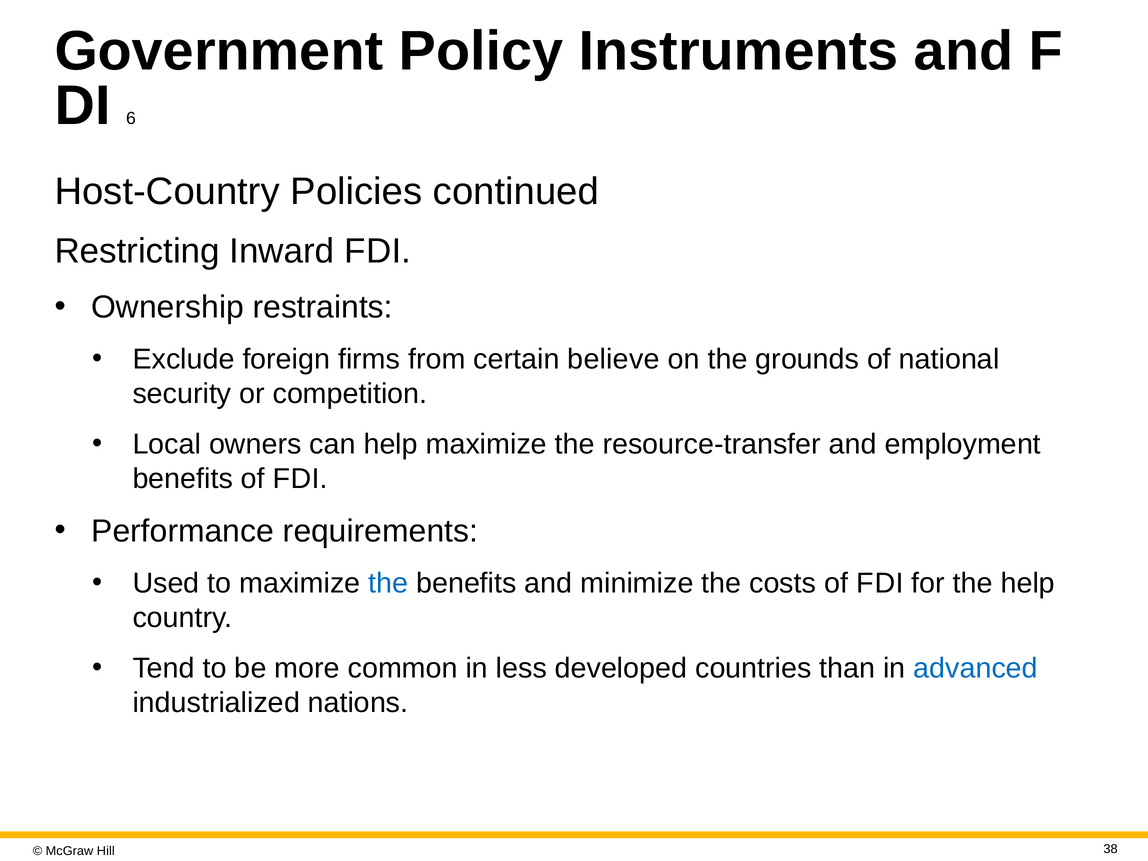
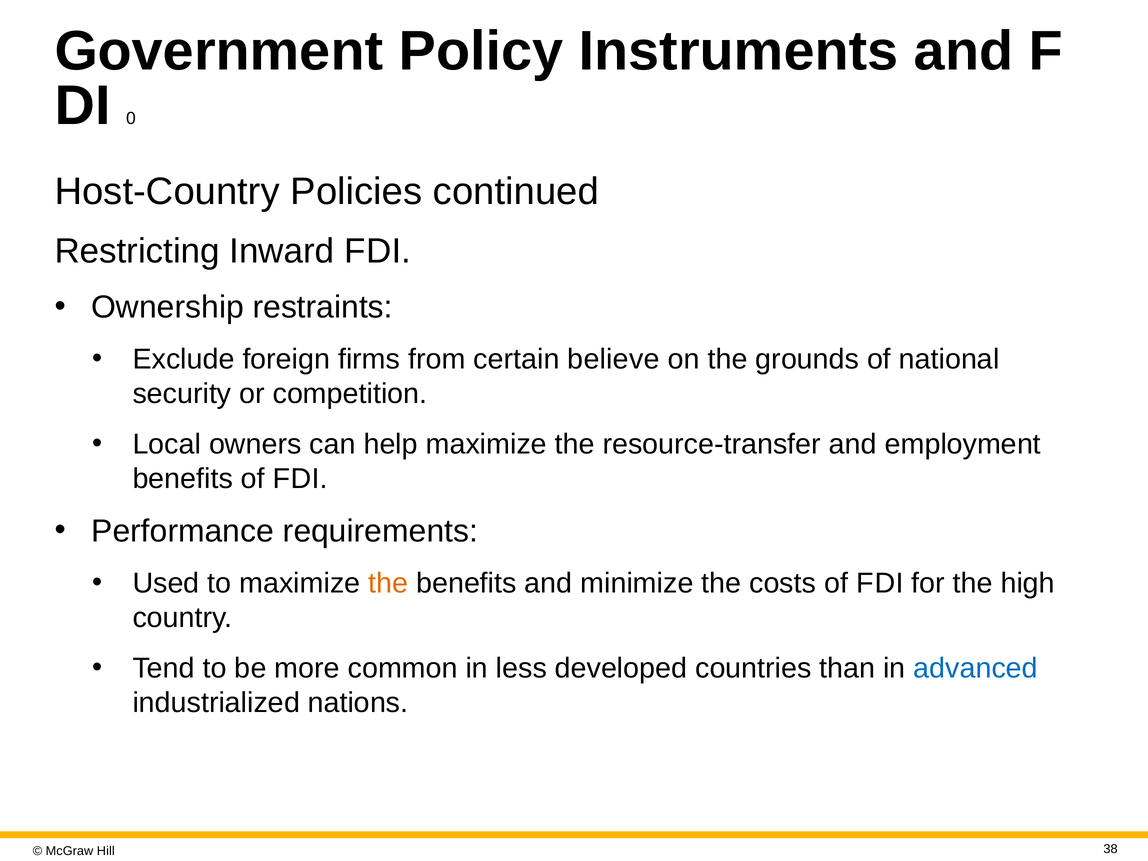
6: 6 -> 0 (131, 118)
the colour: blue -> orange (388, 583)
the help: help -> high (1028, 583)
